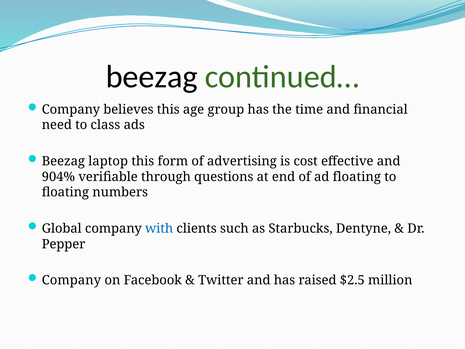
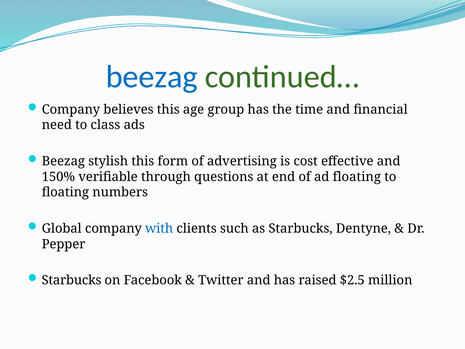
beezag colour: black -> blue (152, 77)
laptop: laptop -> stylish (108, 161)
904%: 904% -> 150% (58, 177)
Company: Company -> Starbucks (72, 280)
